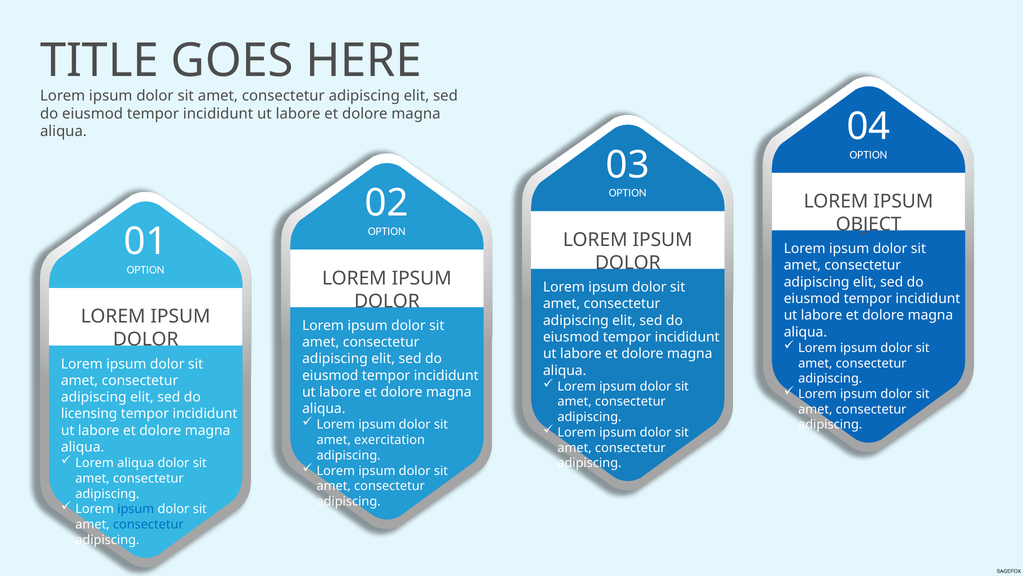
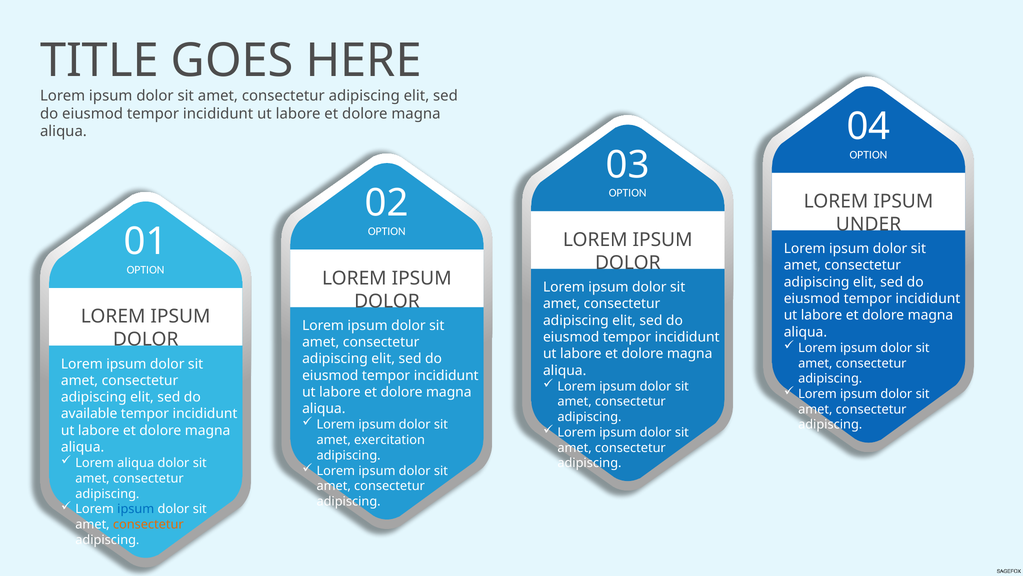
OBJECT: OBJECT -> UNDER (869, 224)
licensing: licensing -> available (89, 414)
consectetur colour: blue -> orange (148, 524)
